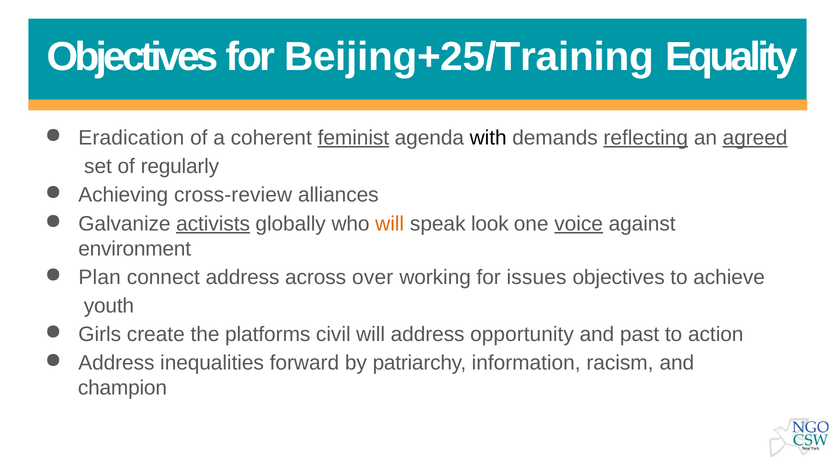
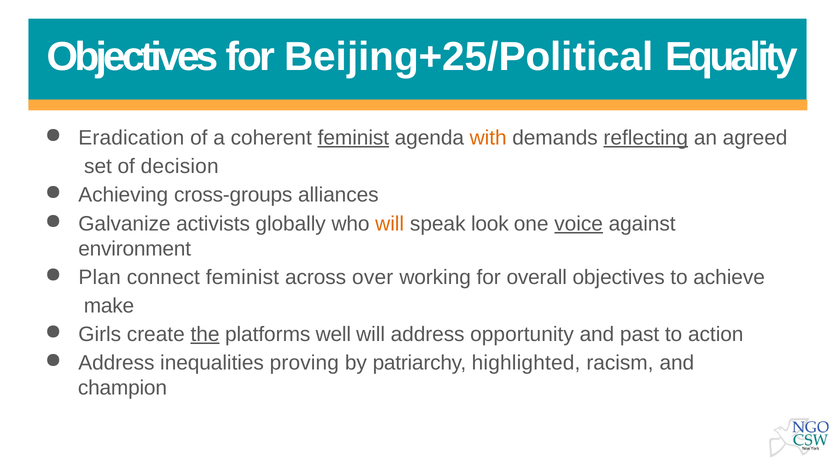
Beijing+25/Training: Beijing+25/Training -> Beijing+25/Political (469, 57)
with colour: black -> orange (488, 138)
agreed underline: present -> none (755, 138)
regularly: regularly -> decision (180, 167)
cross-review: cross-review -> cross-groups (233, 195)
activists underline: present -> none (213, 224)
connect address: address -> feminist (242, 278)
issues: issues -> overall (537, 278)
youth: youth -> make (109, 306)
the underline: none -> present (205, 335)
civil: civil -> well (333, 335)
forward: forward -> proving (304, 364)
information: information -> highlighted (526, 364)
